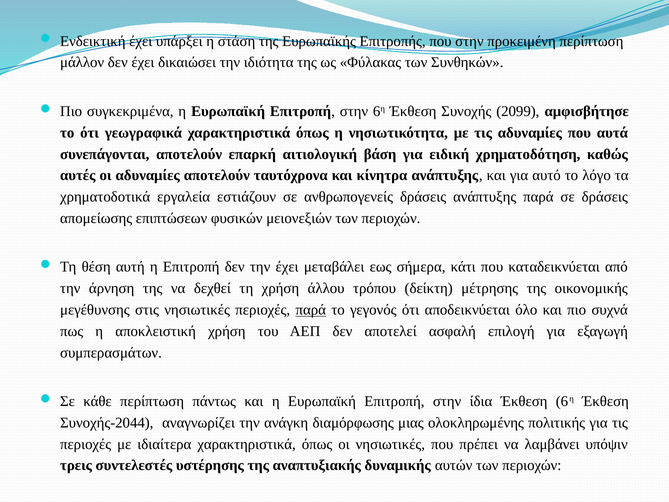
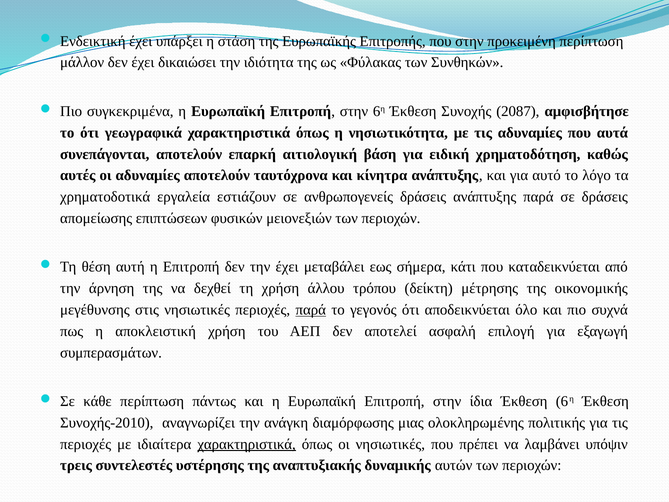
2099: 2099 -> 2087 (518, 111)
Συνοχής-2044: Συνοχής-2044 -> Συνοχής-2010 (107, 423)
χαρακτηριστικά underline: none -> present (247, 444)
